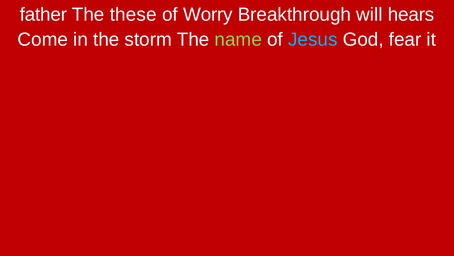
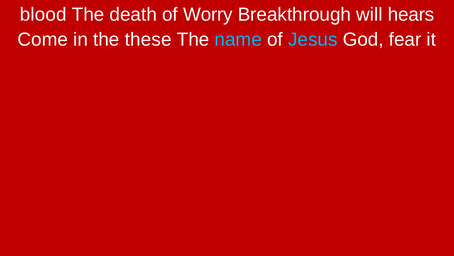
father: father -> blood (43, 14)
these: these -> death (133, 14)
storm: storm -> these (148, 40)
name colour: light green -> light blue (238, 40)
